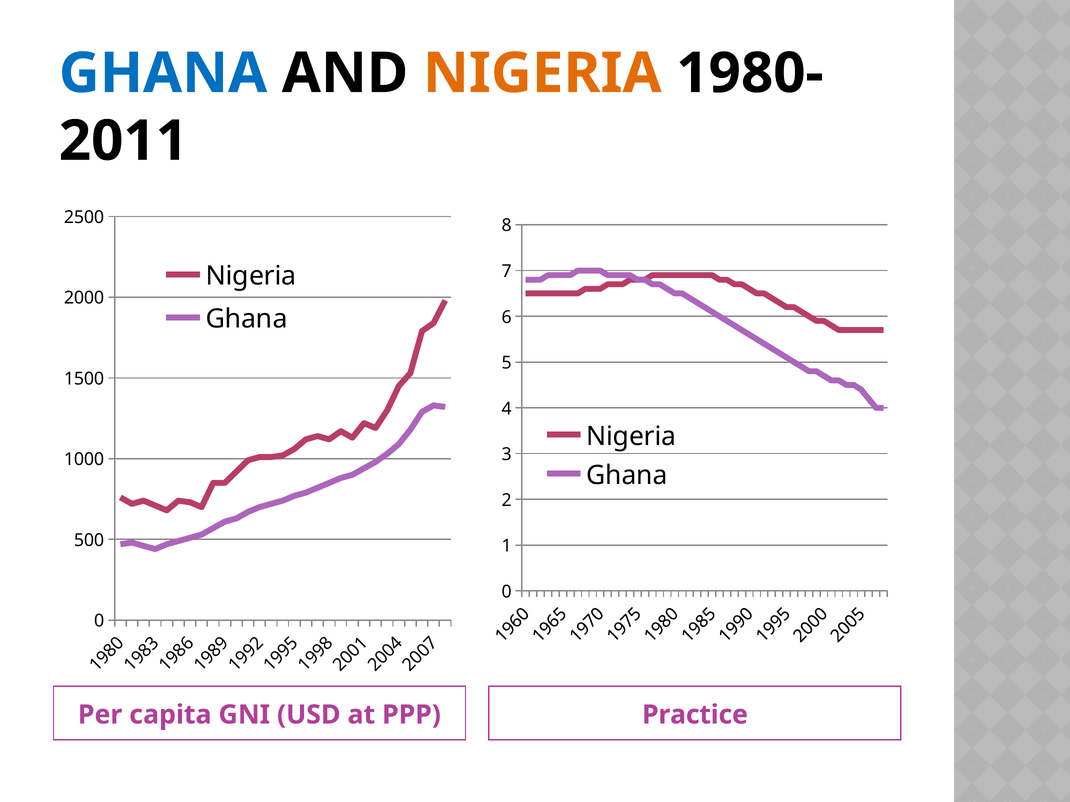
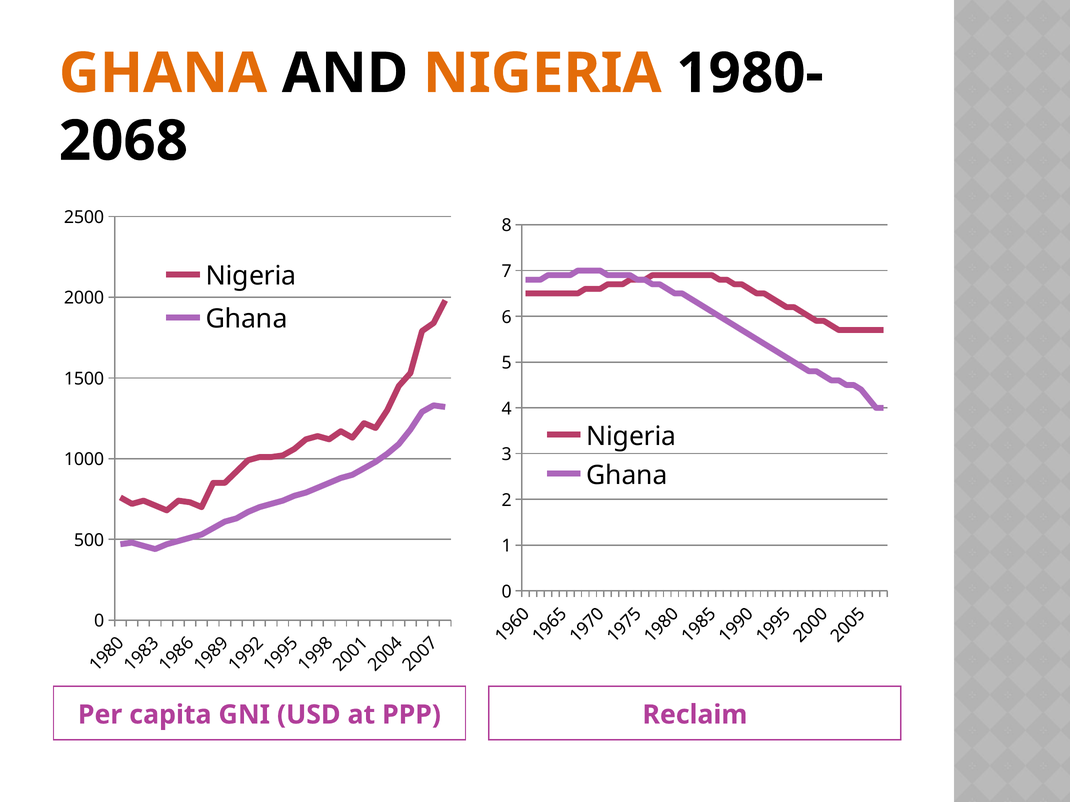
GHANA colour: blue -> orange (163, 73)
2011: 2011 -> 2068 (123, 141)
Practice: Practice -> Reclaim (695, 715)
